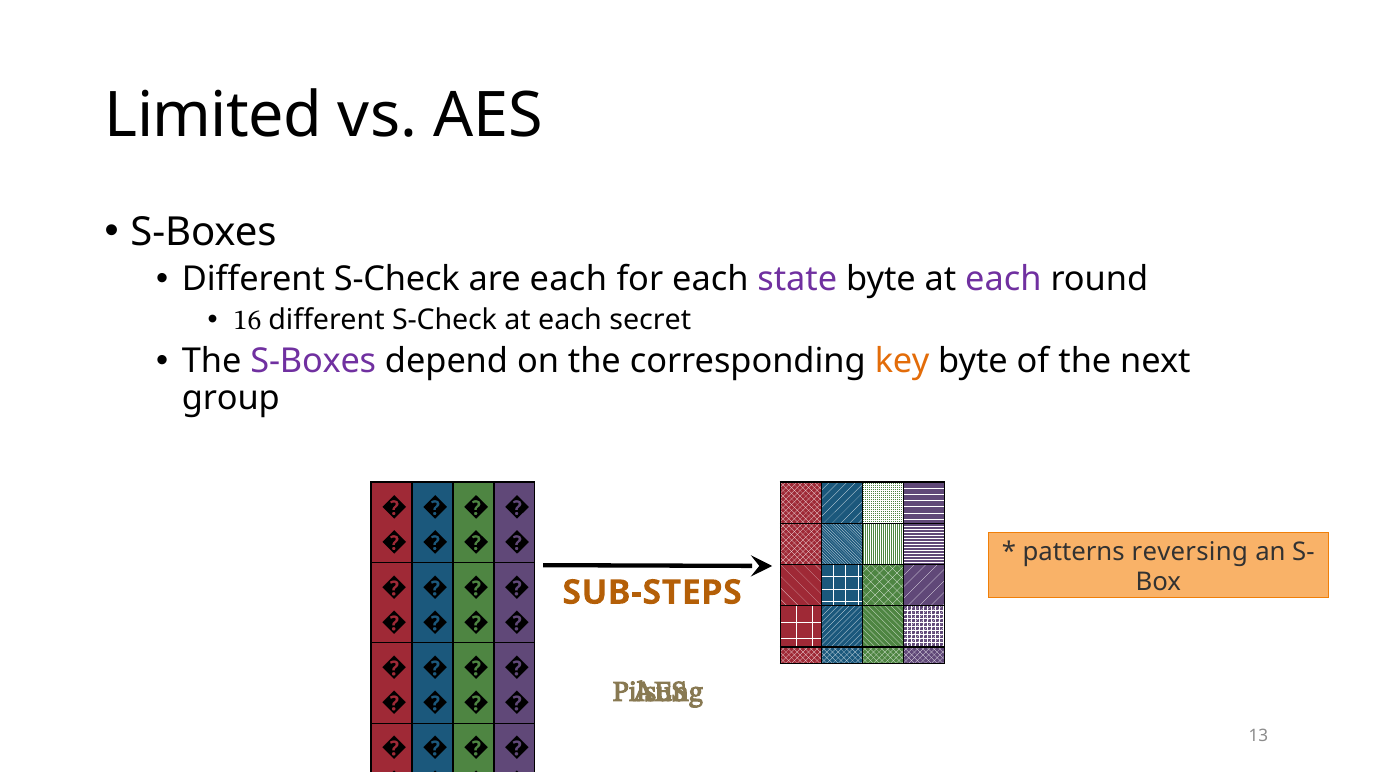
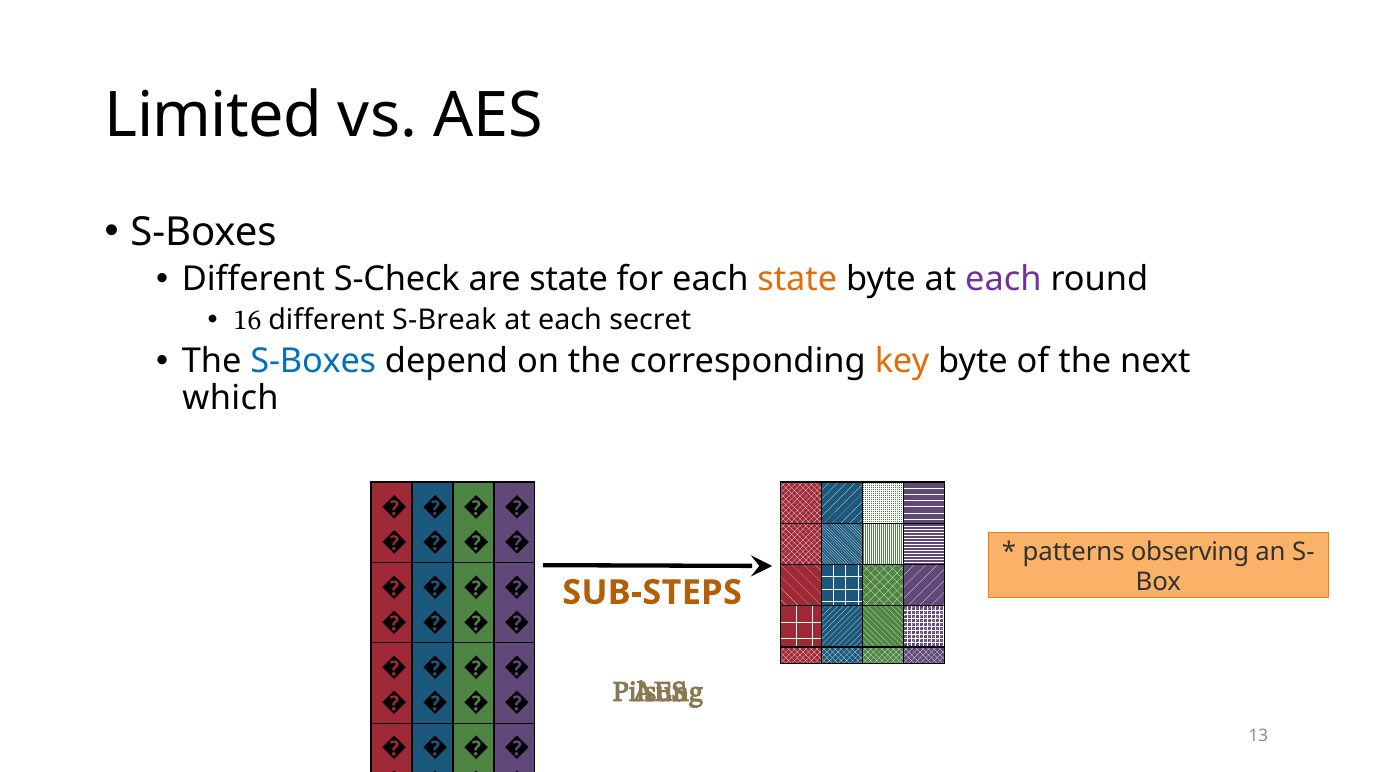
are each: each -> state (569, 279)
state colour: purple -> orange (797, 279)
S-Check: S-Check -> S-Break (444, 321)
S-Boxes colour: purple -> blue (313, 362)
group: group -> which (231, 399)
reversing: reversing -> observing (1190, 552)
